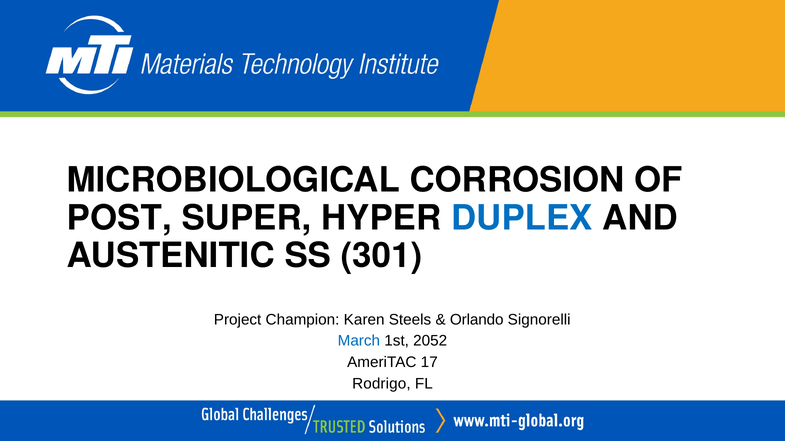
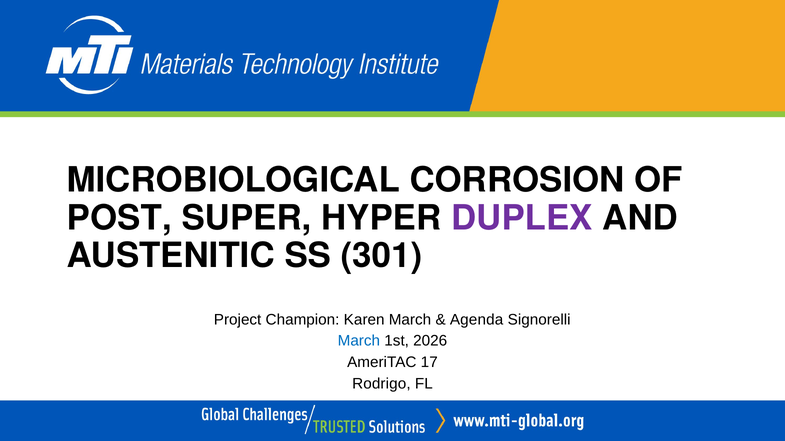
DUPLEX colour: blue -> purple (522, 218)
Karen Steels: Steels -> March (410, 320)
Orlando: Orlando -> Agenda (477, 320)
2052: 2052 -> 2026 (430, 341)
